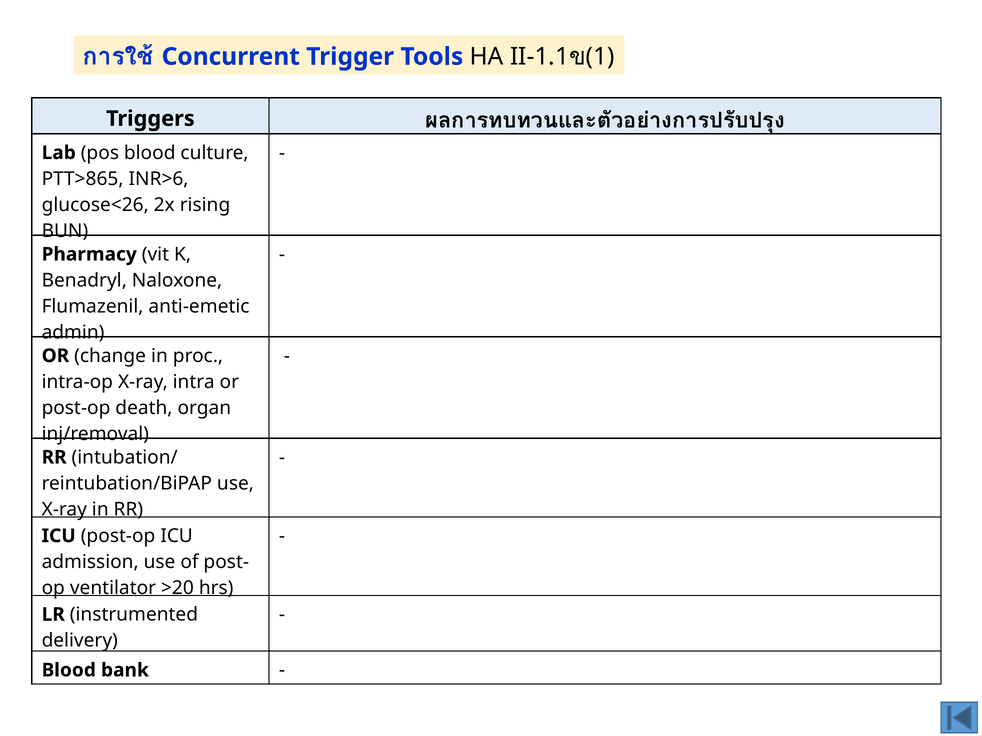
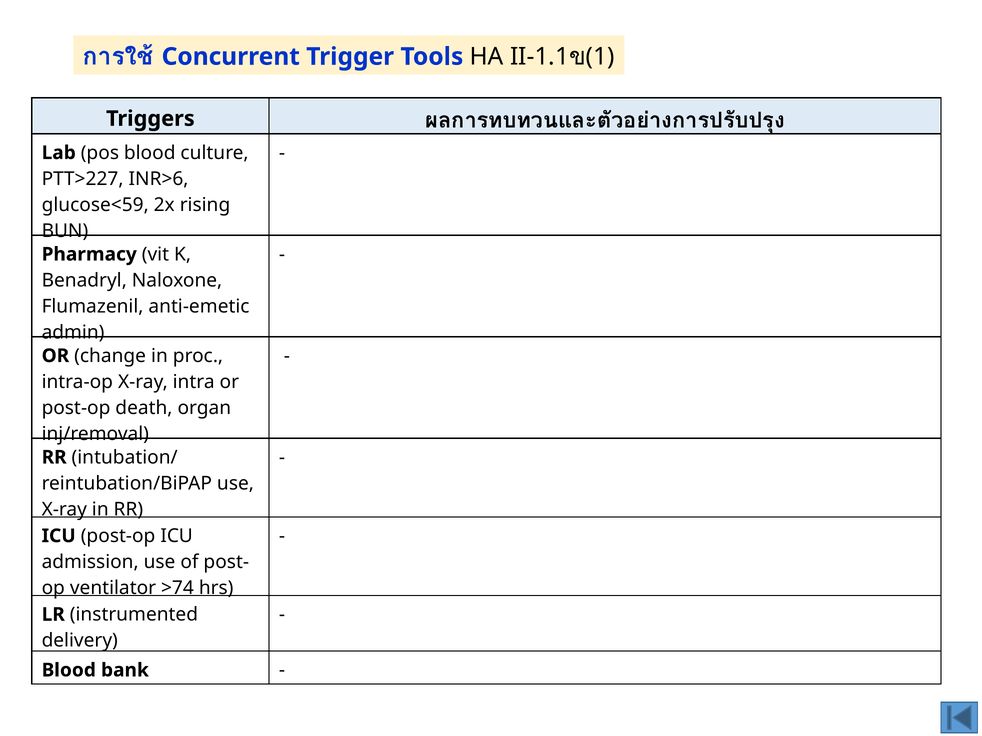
PTT>865: PTT>865 -> PTT>227 (83, 179)
glucose<26: glucose<26 -> glucose<59 (95, 205)
>20: >20 -> >74 (177, 588)
